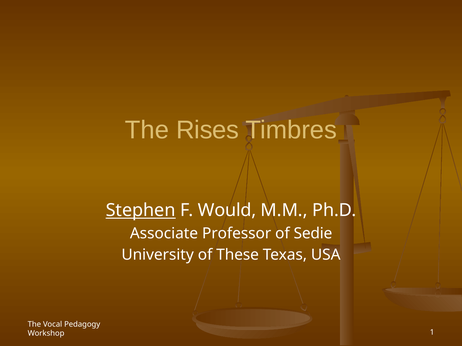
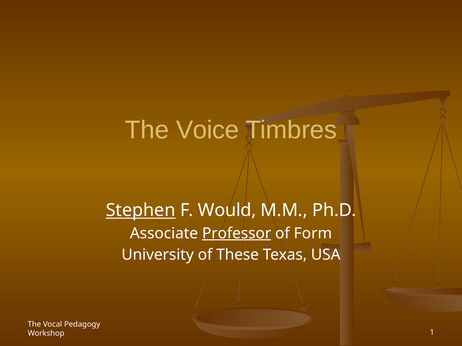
Rises: Rises -> Voice (208, 130)
Professor underline: none -> present (237, 234)
Sedie: Sedie -> Form (313, 234)
